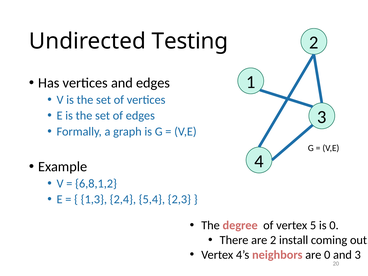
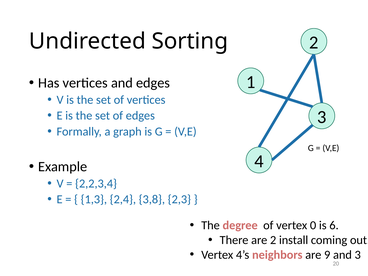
Testing: Testing -> Sorting (190, 41)
6,8,1,2: 6,8,1,2 -> 2,2,3,4 (96, 184)
5,4: 5,4 -> 3,8 (152, 199)
5: 5 -> 0 (313, 225)
is 0: 0 -> 6 (334, 225)
are 0: 0 -> 9 (327, 255)
